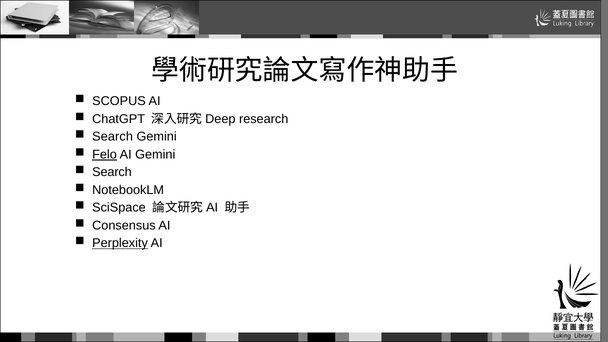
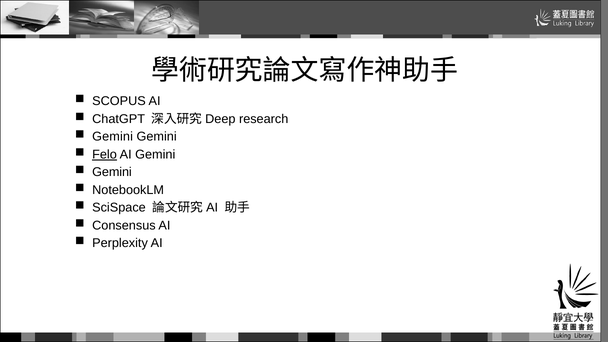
Search: Search -> Gemini (113, 137)
Search: Search -> Gemini (112, 172)
Perplexity underline: present -> none (120, 243)
